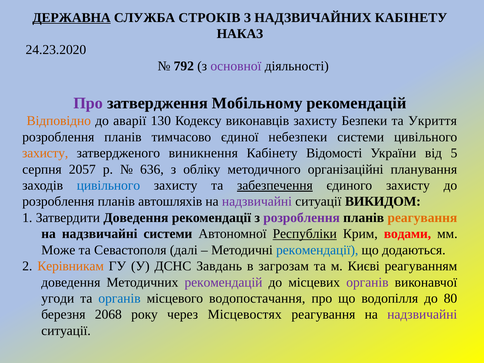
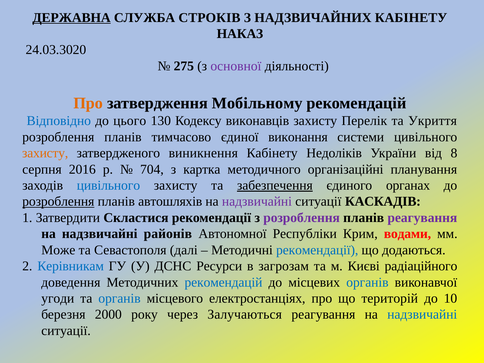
24.23.2020: 24.23.2020 -> 24.03.3020 (56, 50)
792: 792 -> 275 (184, 66)
Про colour: purple -> orange (88, 103)
Відповідно colour: orange -> blue (59, 121)
аварії: аварії -> цього (130, 121)
Безпеки: Безпеки -> Перелік (364, 121)
небезпеки: небезпеки -> виконання (298, 137)
Відомості: Відомості -> Недоліків (334, 153)
5: 5 -> 8 (454, 153)
2057: 2057 -> 2016 (82, 169)
636: 636 -> 704 (152, 169)
обліку: обліку -> картка (202, 169)
єдиного захисту: захисту -> органах (408, 185)
розроблення underline: none -> present (58, 202)
ВИКИДОМ: ВИКИДОМ -> КАСКАДІВ (383, 202)
Затвердити Доведення: Доведення -> Скластися (136, 218)
реагування colour: orange -> purple (422, 218)
надзвичайні системи: системи -> районів (168, 234)
Республіки underline: present -> none (305, 234)
Керівникам colour: orange -> blue (71, 266)
Завдань: Завдань -> Ресурси (219, 266)
реагуванням: реагуванням -> радіаційного (421, 266)
рекомендацій colour: purple -> blue (223, 282)
органів colour: purple -> blue (367, 282)
водопостачання: водопостачання -> електростанціях (257, 298)
водопілля: водопілля -> територій (390, 298)
80: 80 -> 10 (451, 298)
2068: 2068 -> 2000 (108, 315)
Місцевостях: Місцевостях -> Залучаються (245, 315)
надзвичайні colour: purple -> blue (422, 315)
